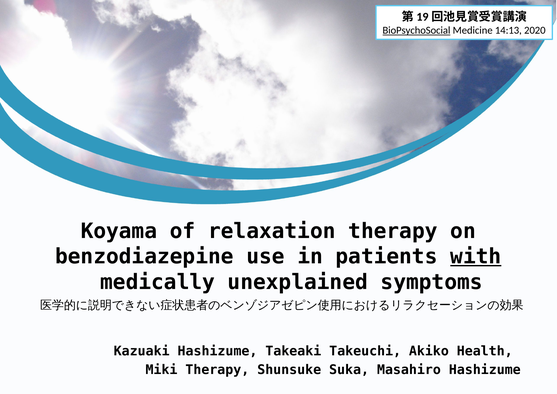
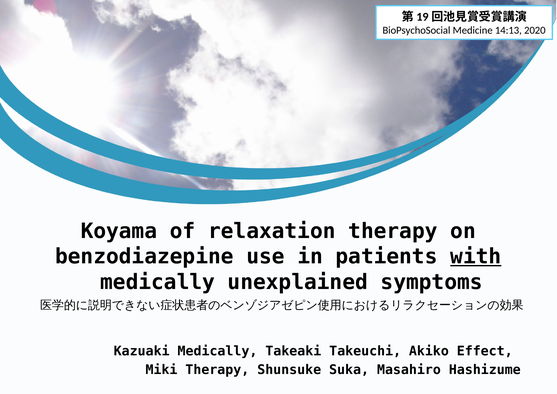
BioPsychoSocial underline: present -> none (416, 30)
Kazuaki Hashizume: Hashizume -> Medically (217, 351)
Health: Health -> Effect (485, 351)
